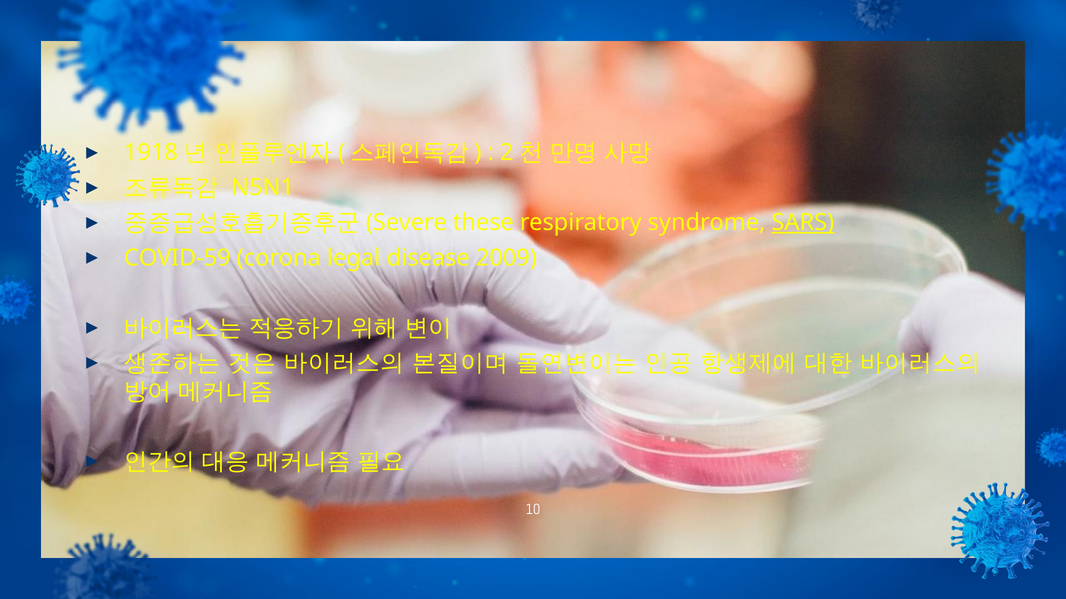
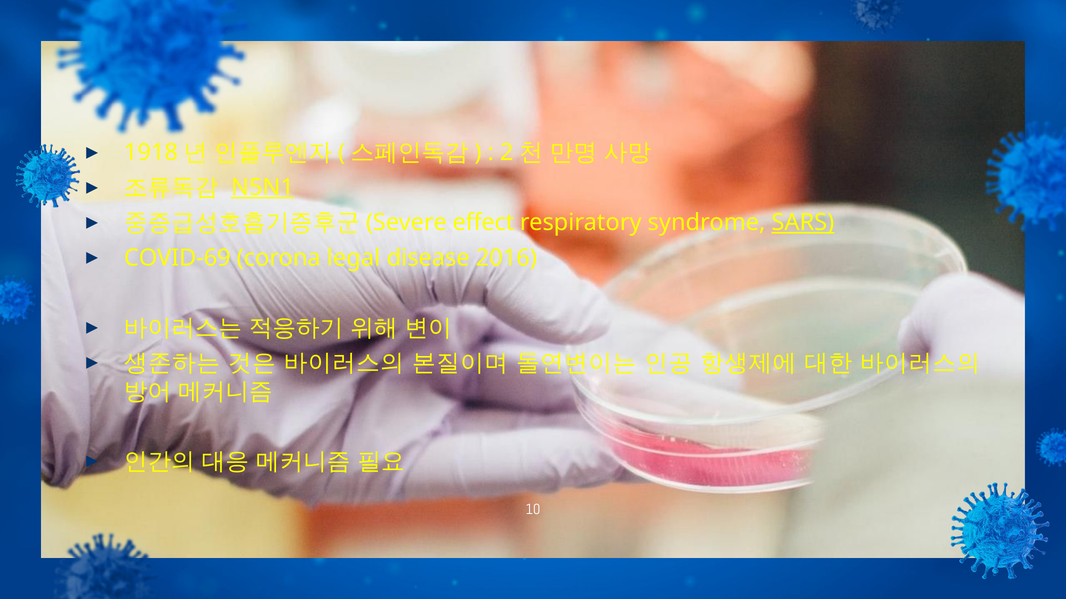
N5N1 underline: none -> present (263, 188)
these: these -> effect (483, 223)
COVID-59: COVID-59 -> COVID-69 (177, 258)
2009: 2009 -> 2016 (506, 258)
